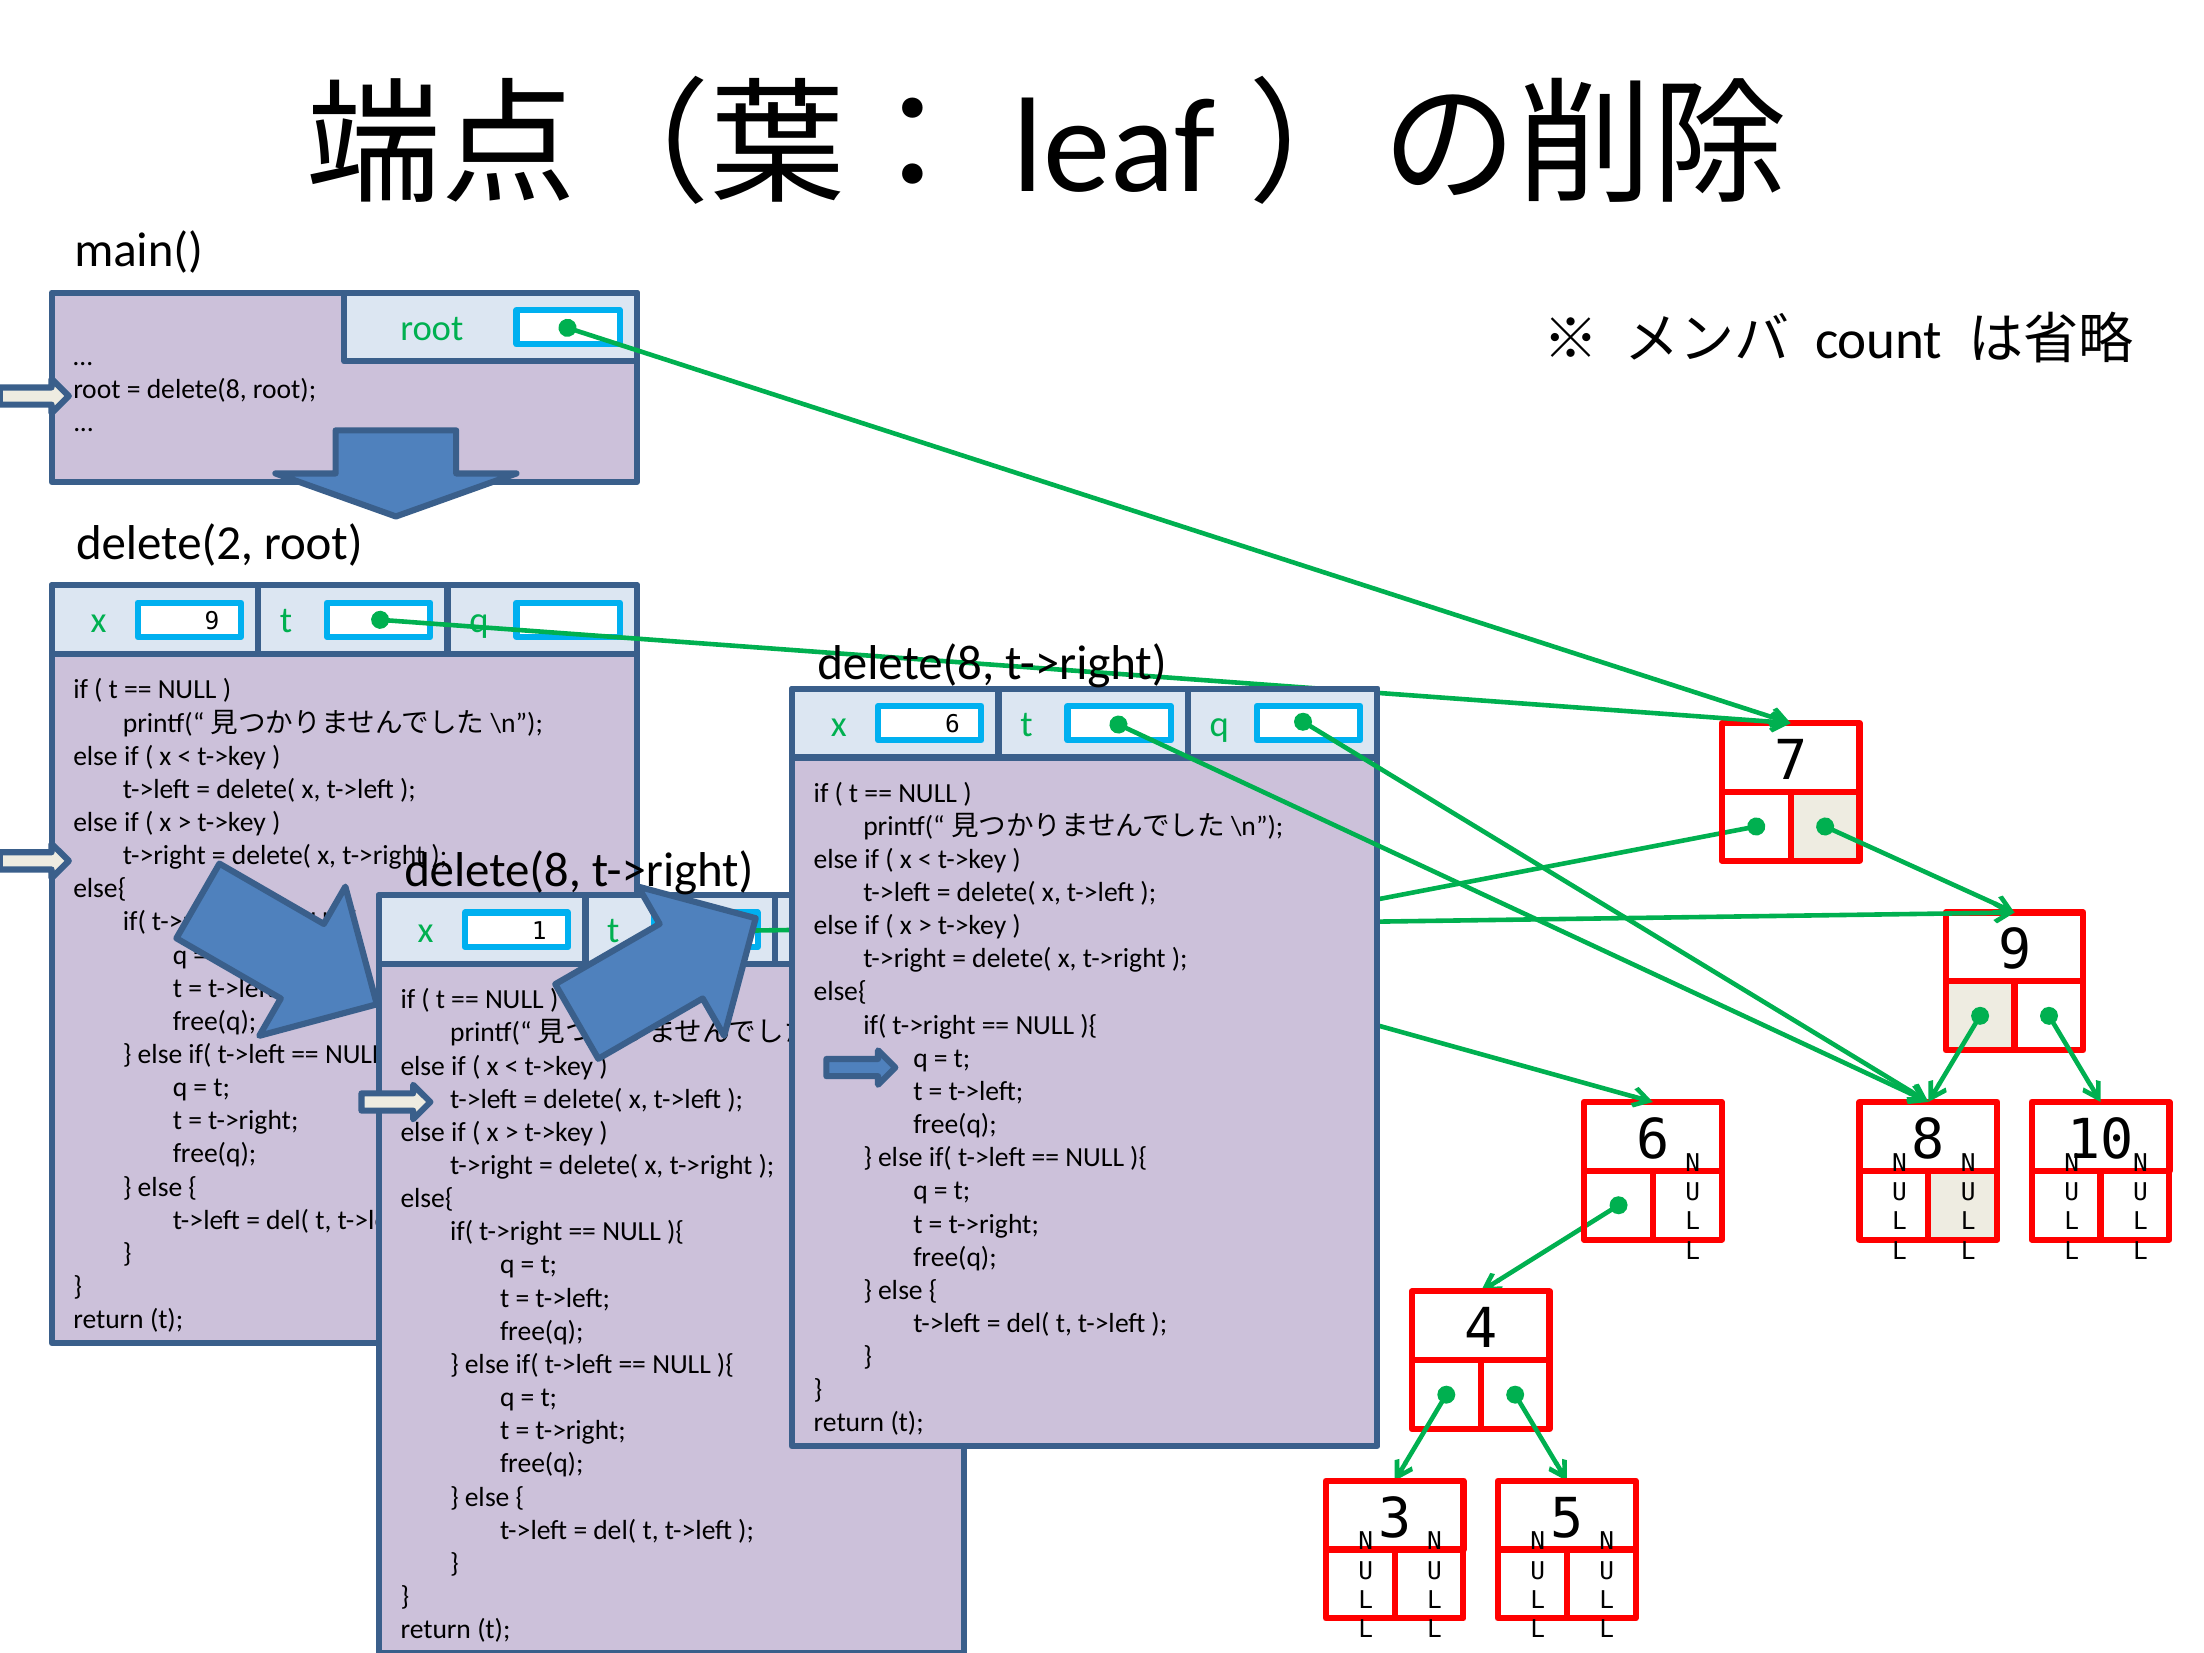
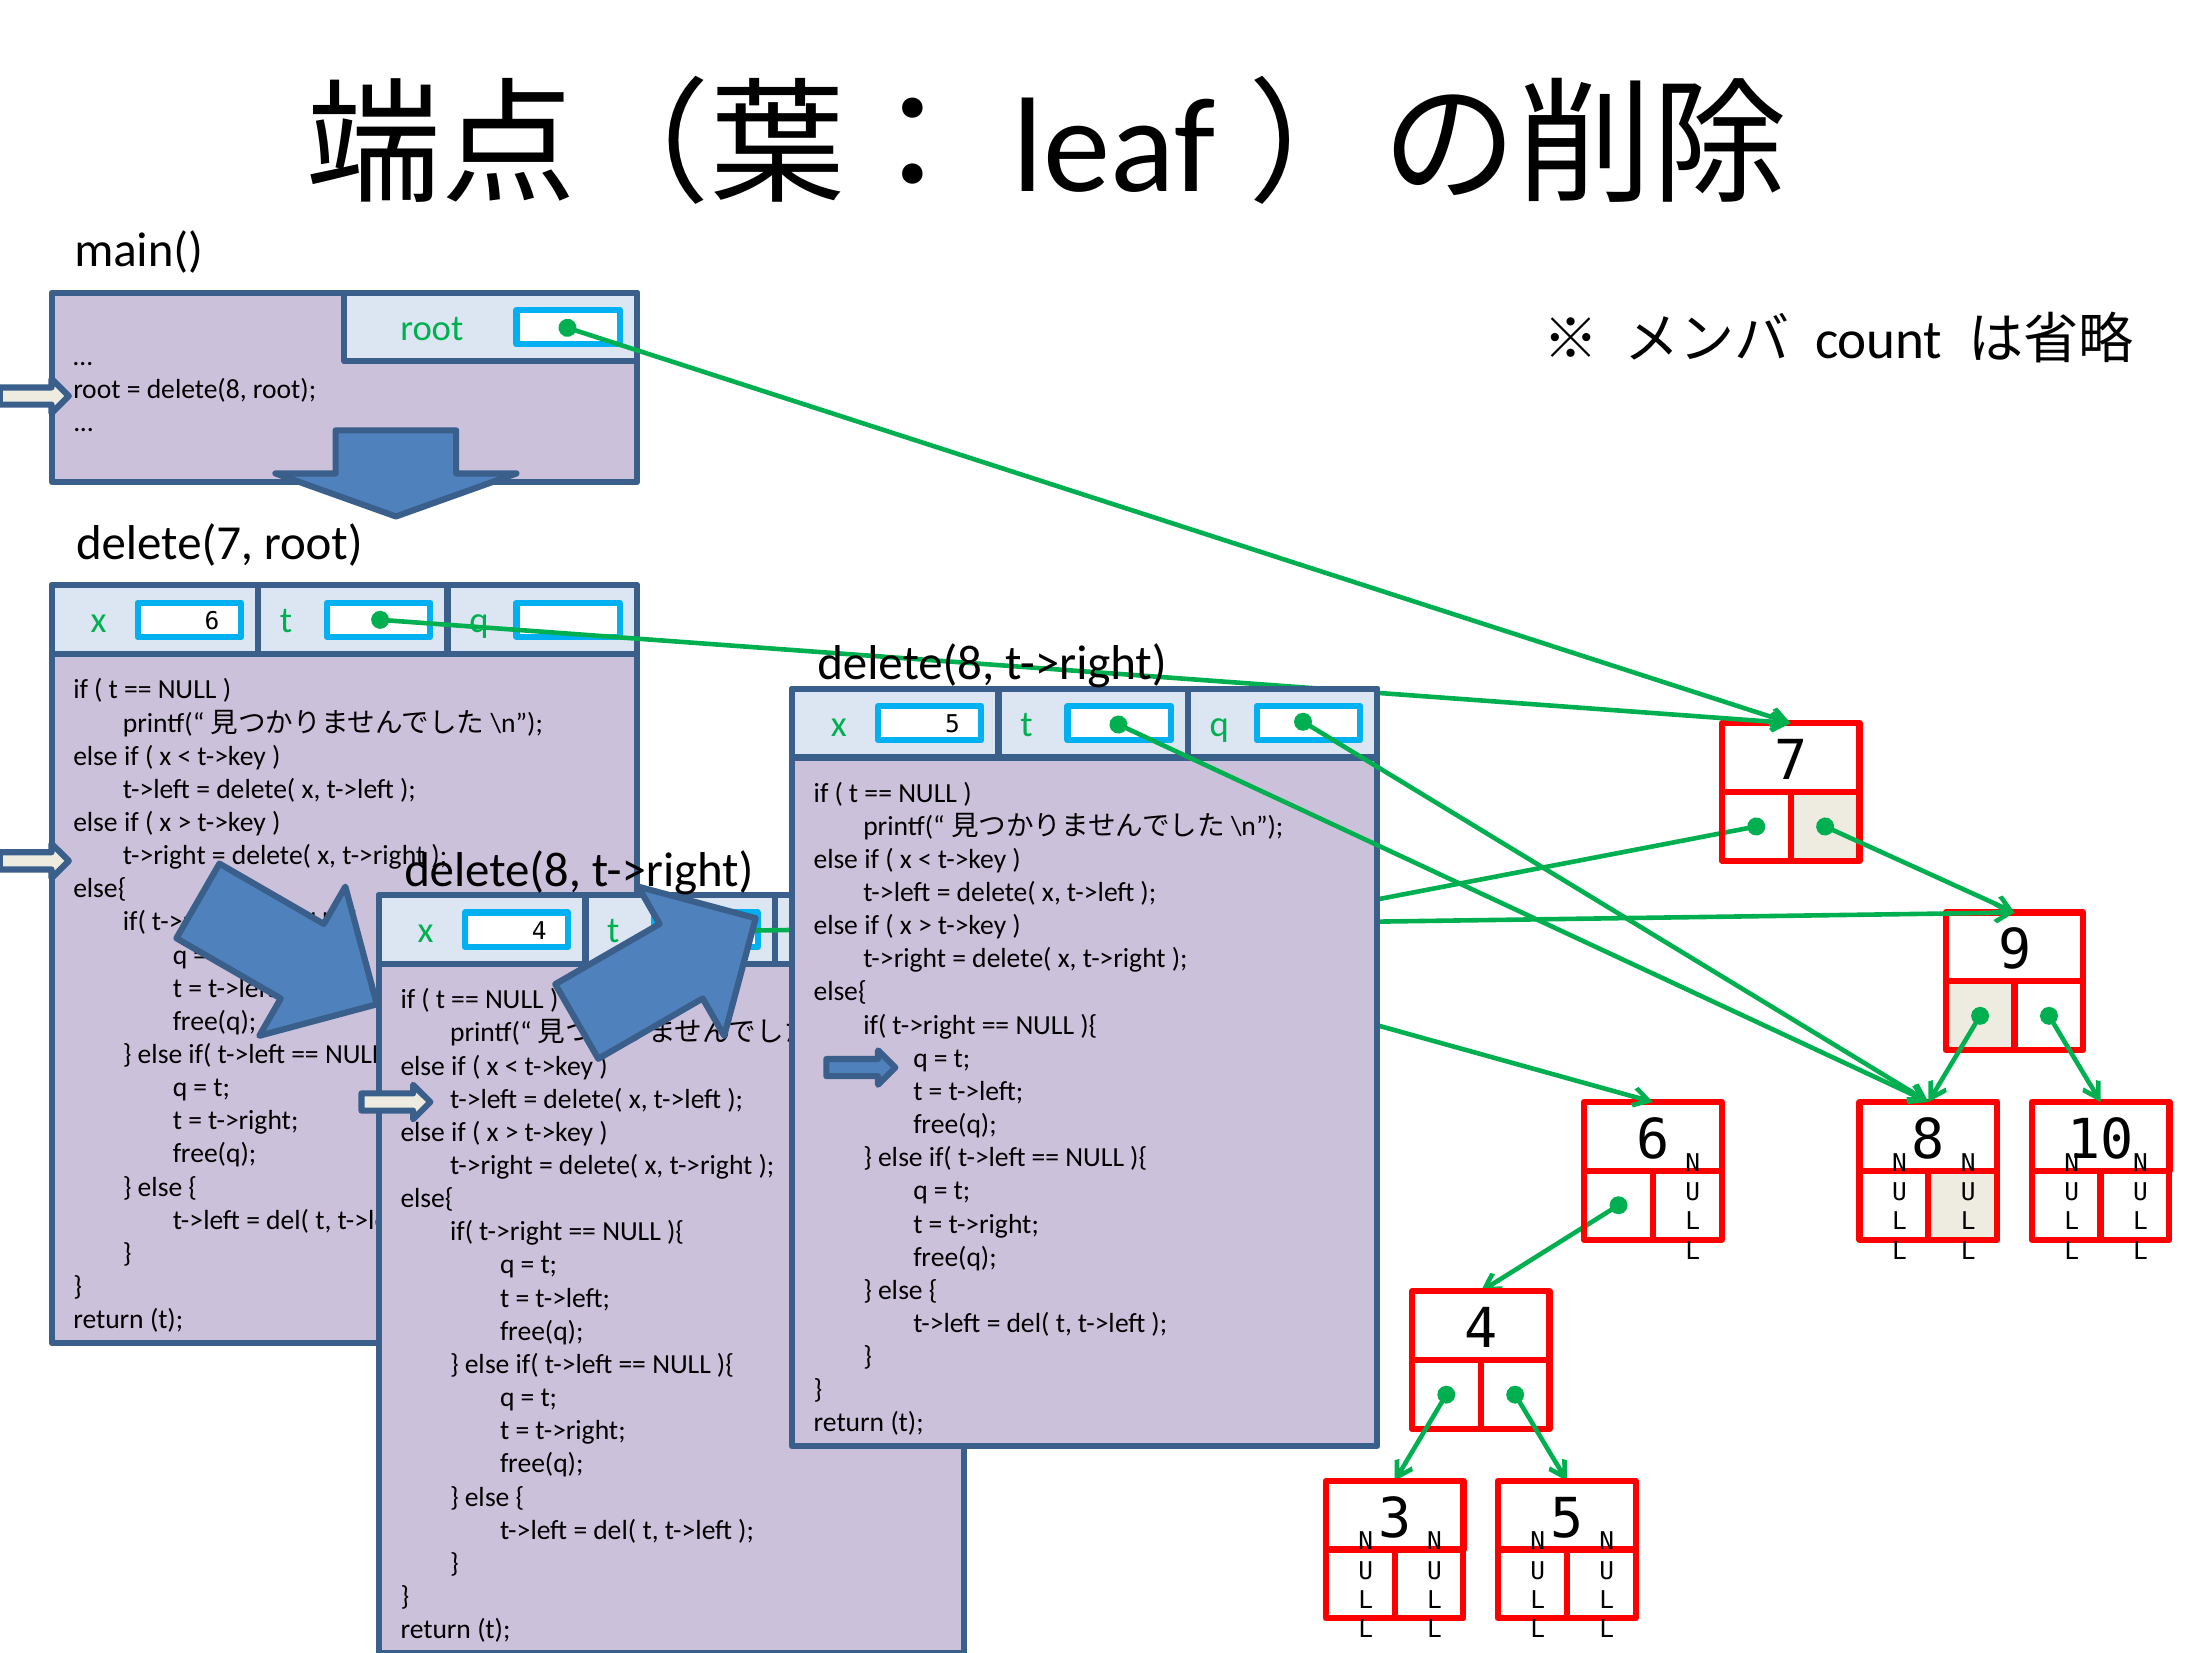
delete(2: delete(2 -> delete(7 (165, 543)
x 9: 9 -> 6 (212, 622)
x 6: 6 -> 5 (952, 725)
x 1: 1 -> 4 (539, 931)
